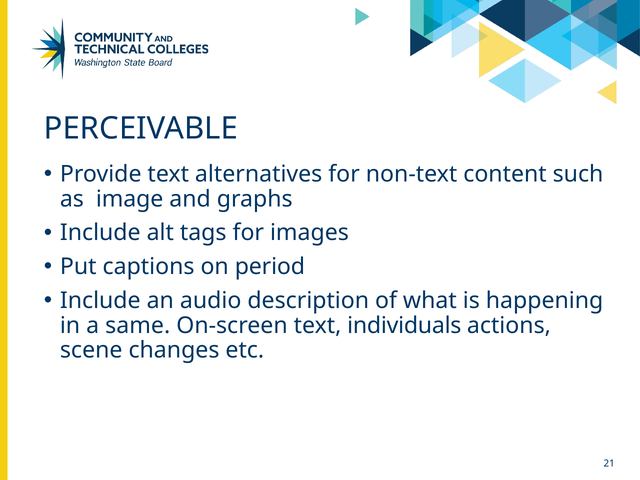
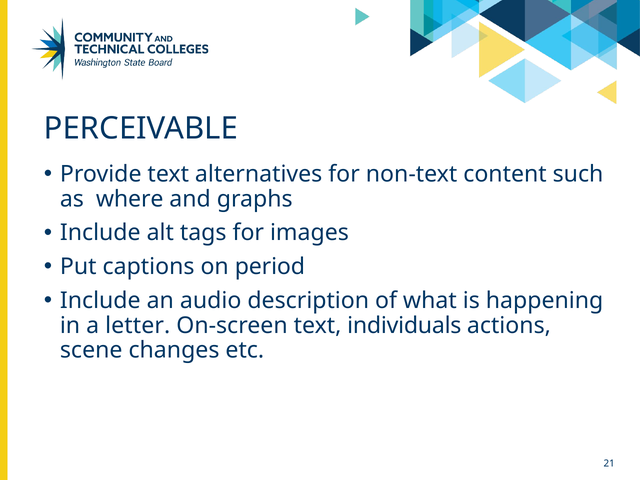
image: image -> where (130, 199)
same: same -> letter (138, 325)
